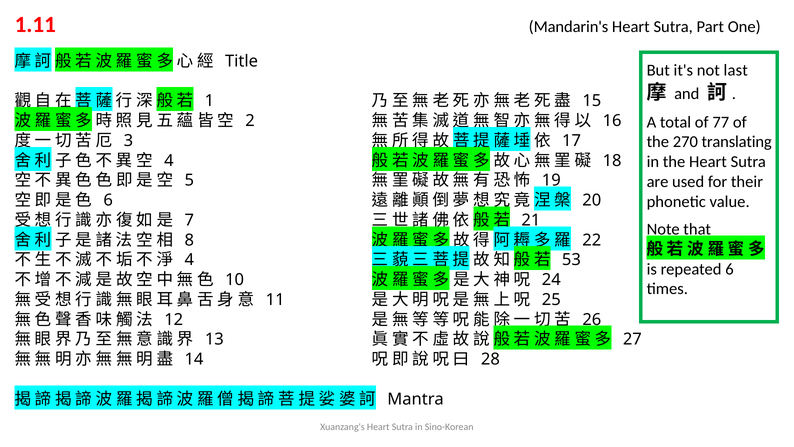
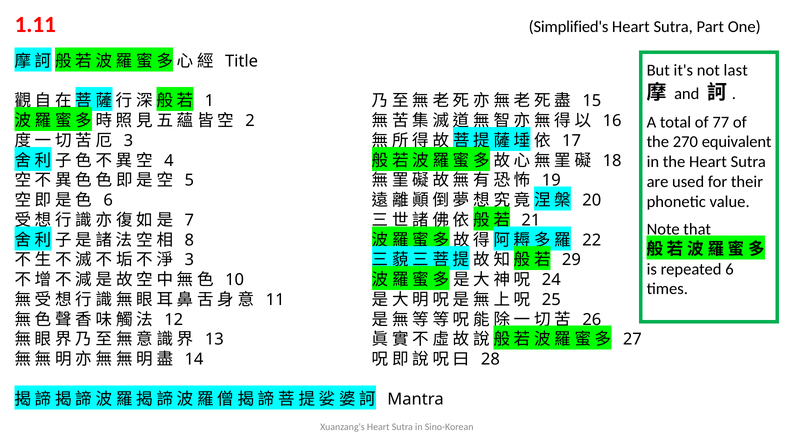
Mandarin's: Mandarin's -> Simplified's (569, 27)
translating: translating -> equivalent (737, 142)
4: 4 -> 3 (189, 260)
53: 53 -> 29 (571, 260)
